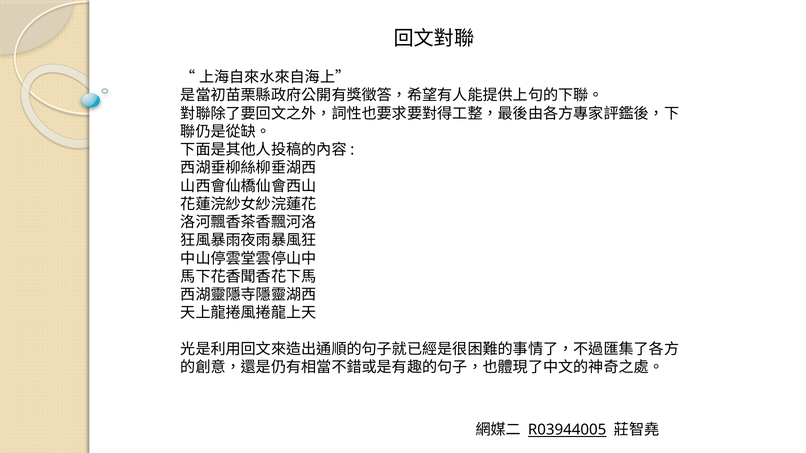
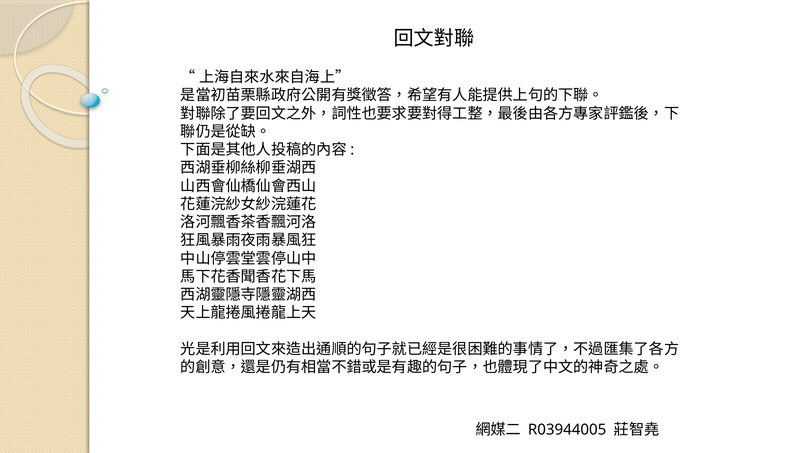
R03944005 underline: present -> none (567, 430)
